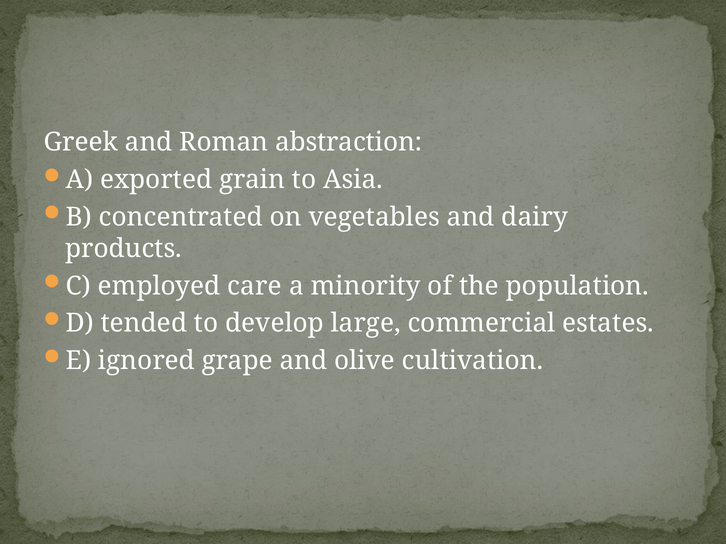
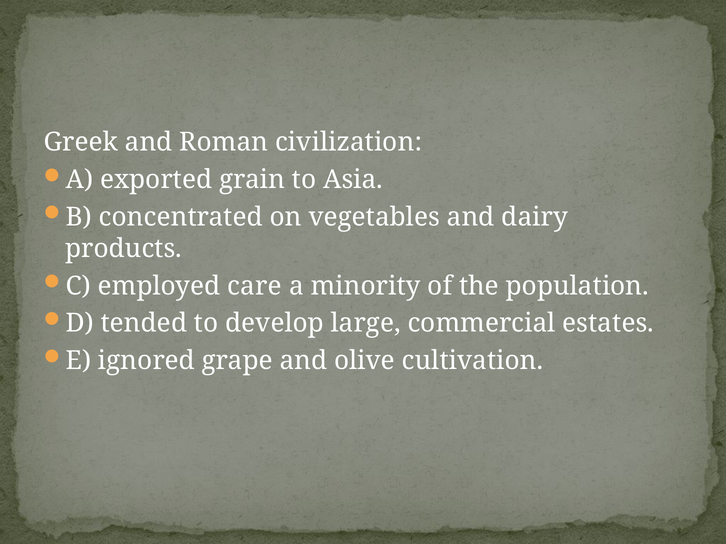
abstraction: abstraction -> civilization (349, 142)
